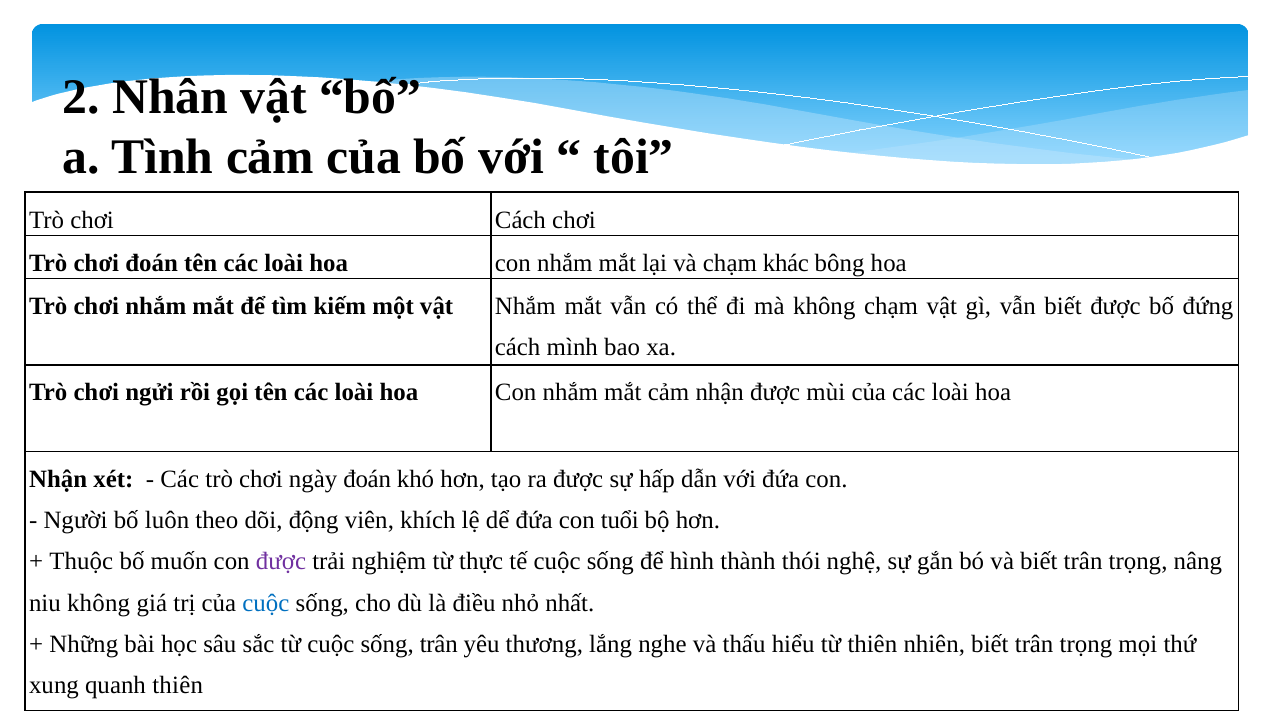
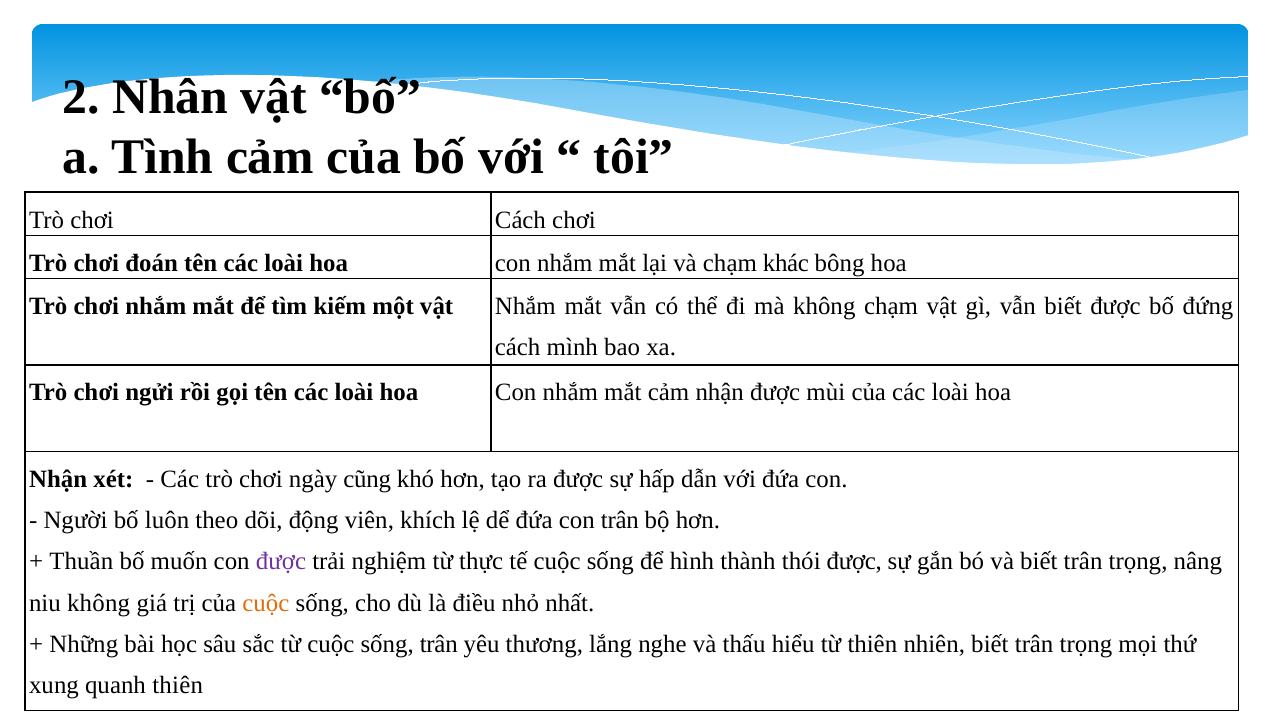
ngày đoán: đoán -> cũng (367, 479)
con tuổi: tuổi -> trân (620, 520)
Thuộc: Thuộc -> Thuần (81, 561)
thói nghệ: nghệ -> được (854, 561)
cuộc colour: blue -> orange (266, 602)
